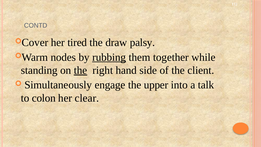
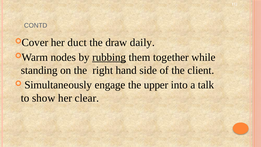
tired: tired -> duct (77, 42)
palsy: palsy -> daily (142, 42)
the underline: present -> none (80, 70)
colon: colon -> show (44, 98)
